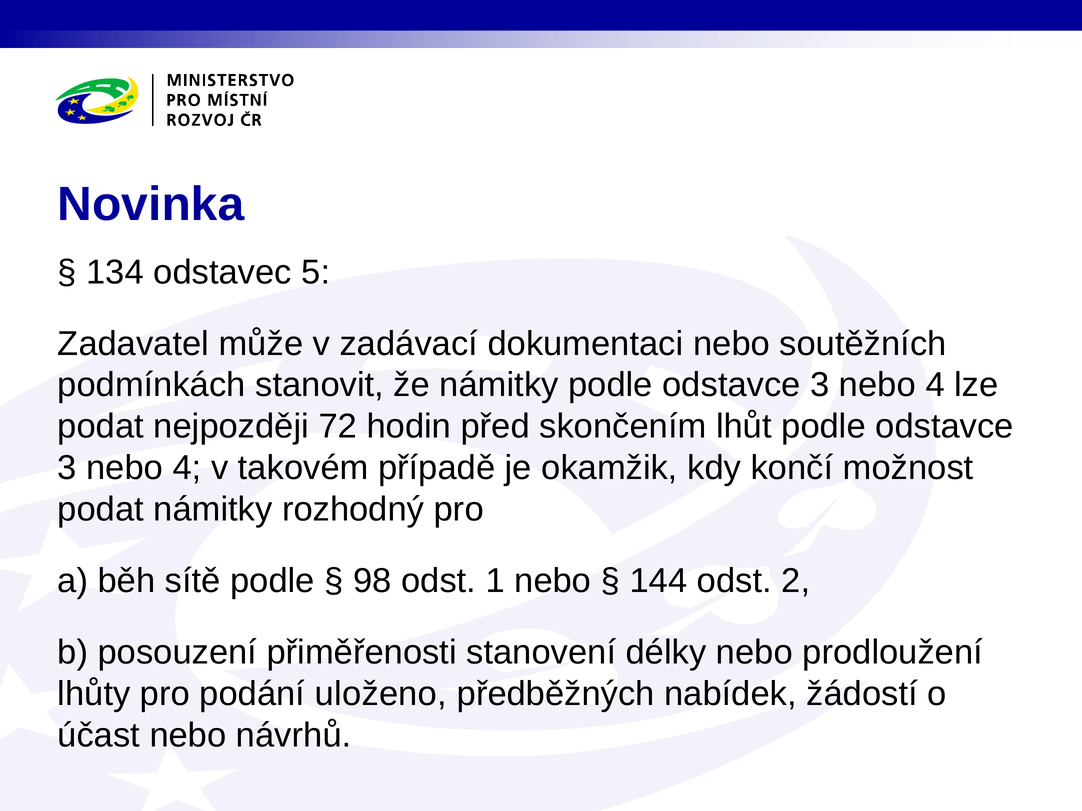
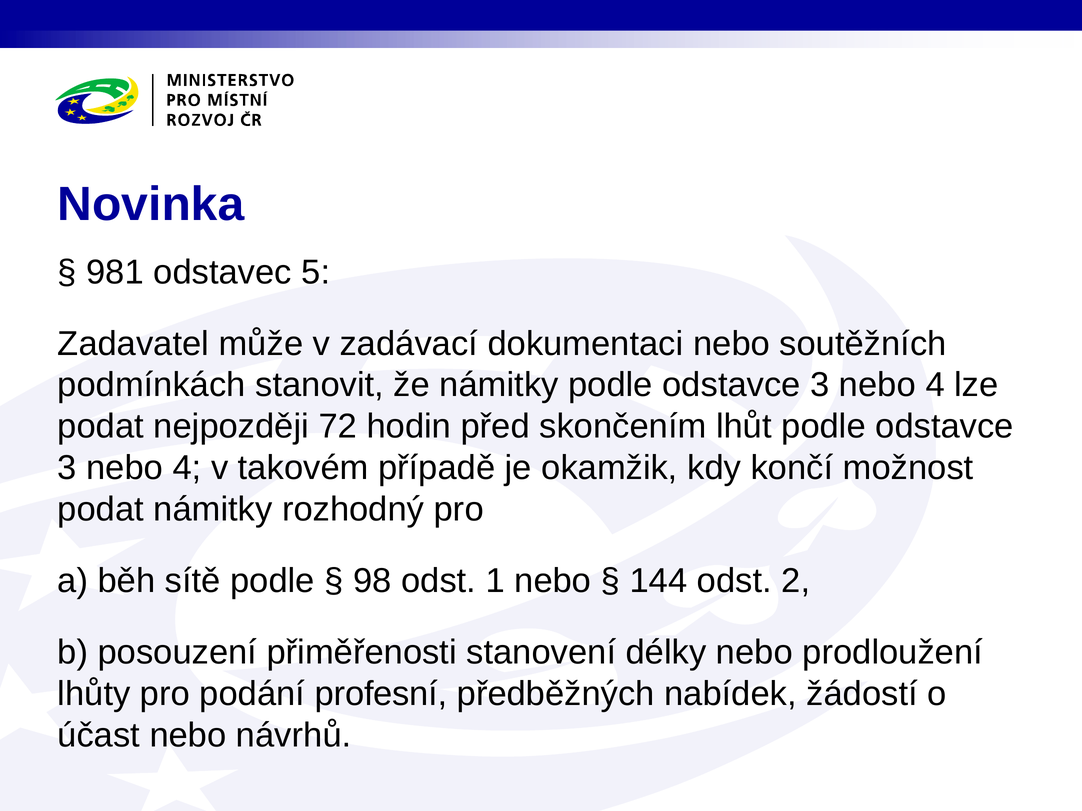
134: 134 -> 981 (115, 272)
uloženo: uloženo -> profesní (381, 694)
